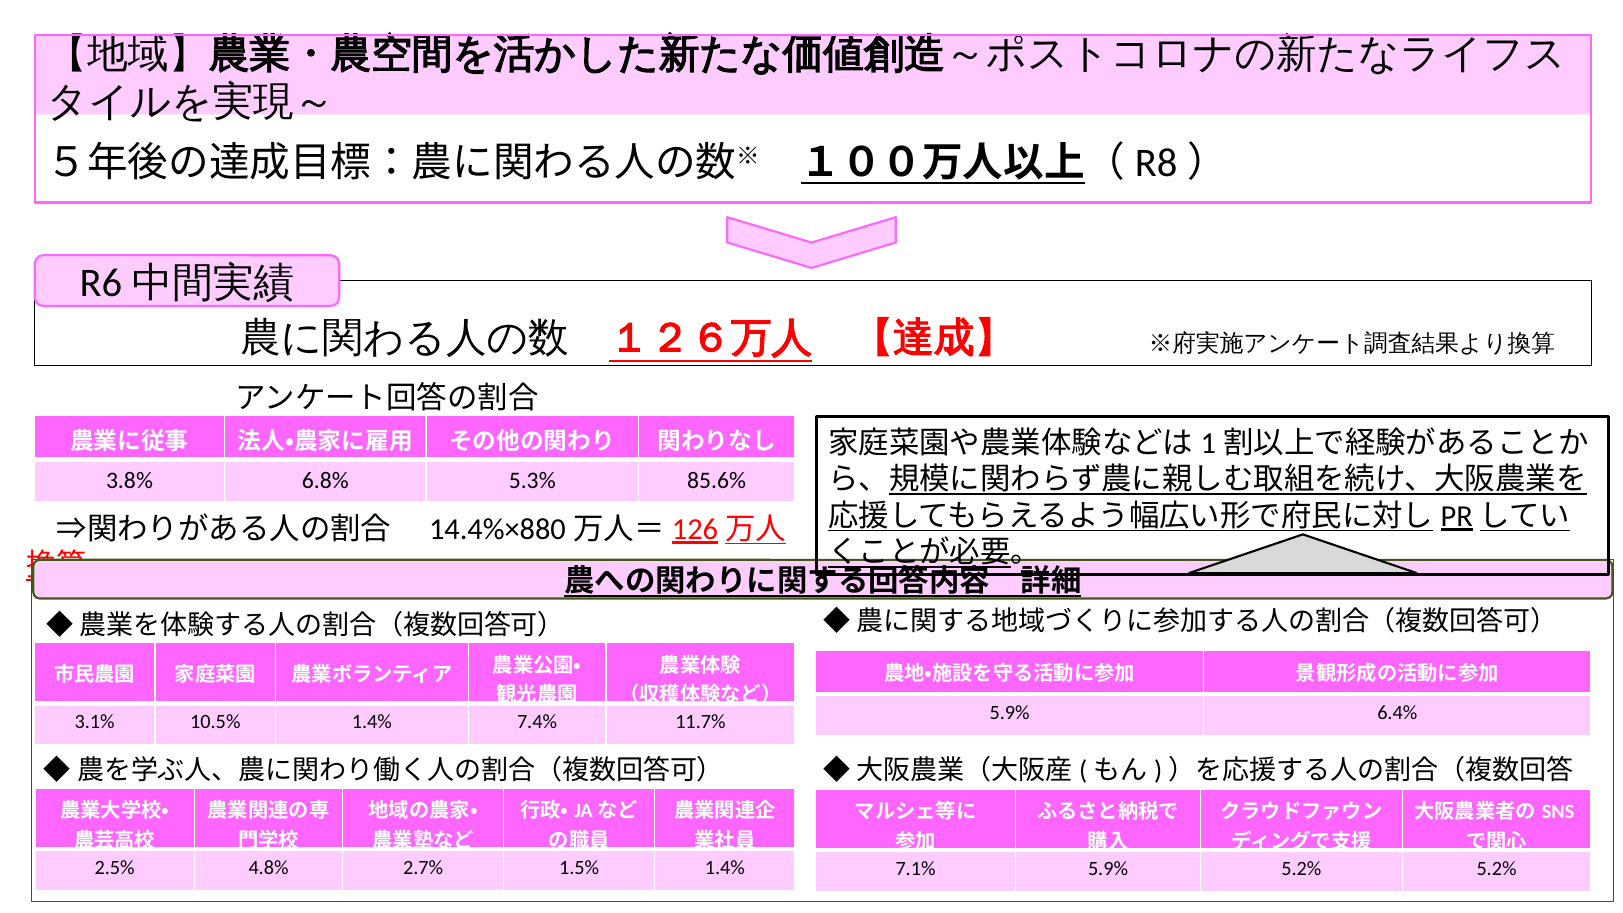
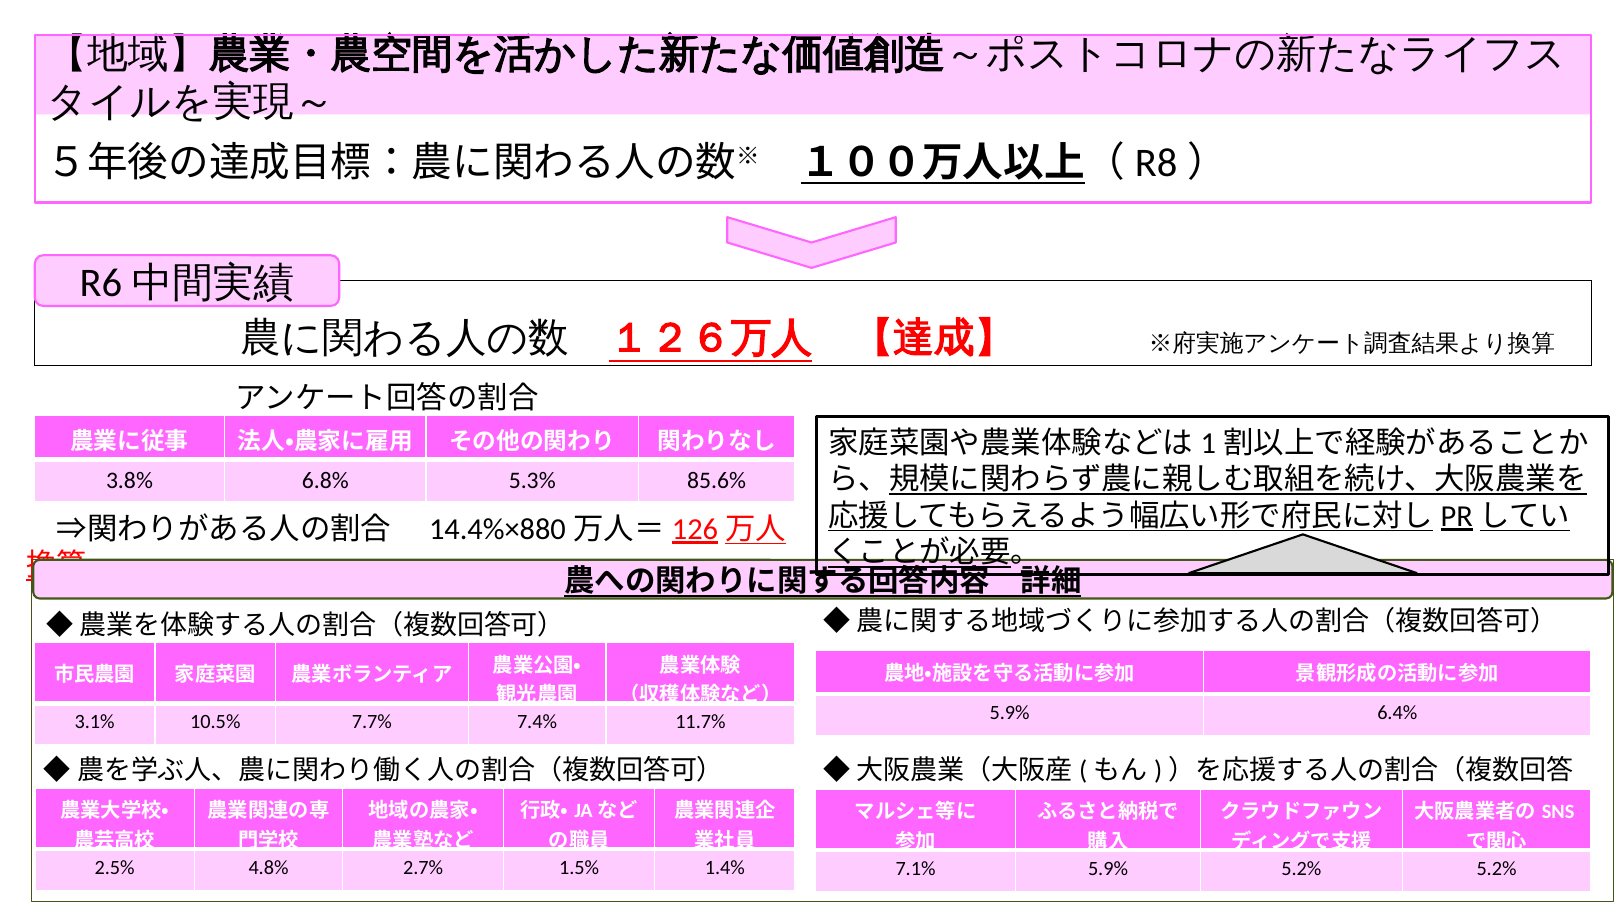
10.5% 1.4%: 1.4% -> 7.7% (372, 722)
